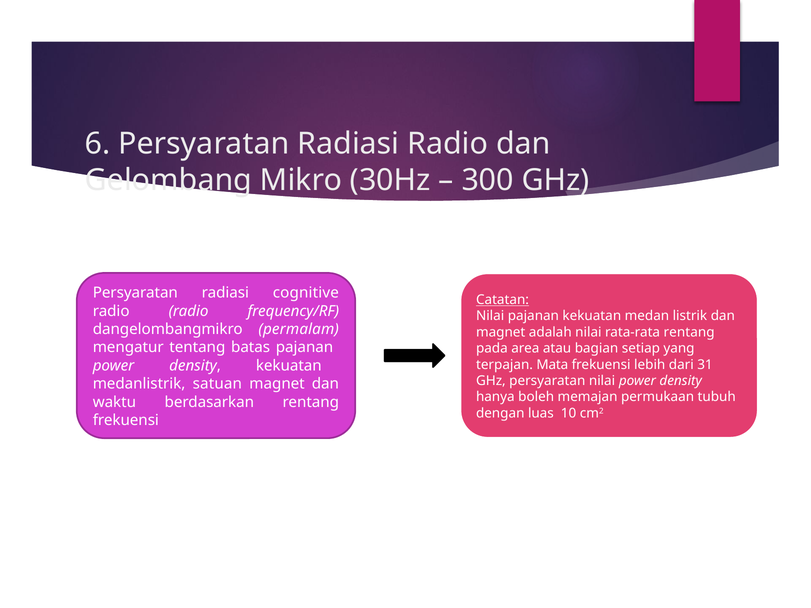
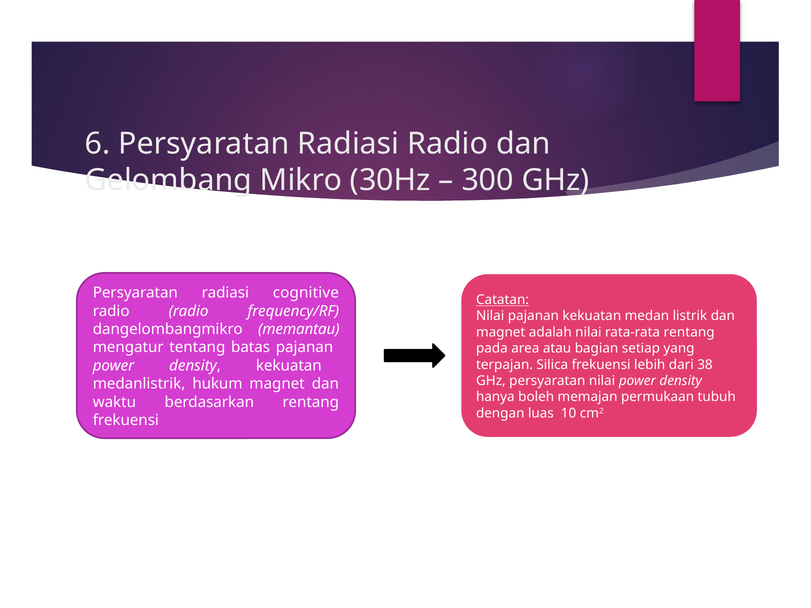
permalam: permalam -> memantau (299, 329)
Mata: Mata -> Silica (552, 365)
31: 31 -> 38 (705, 365)
satuan: satuan -> hukum (217, 384)
